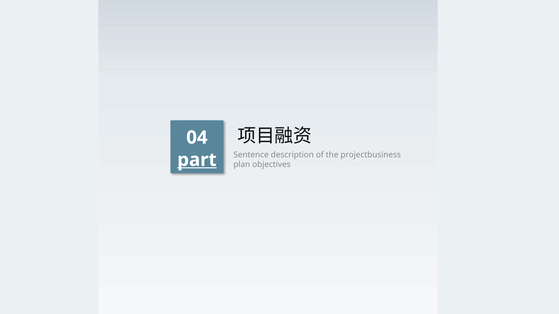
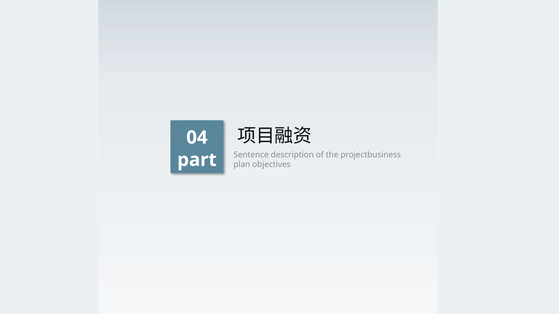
part underline: present -> none (197, 160)
